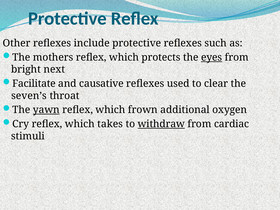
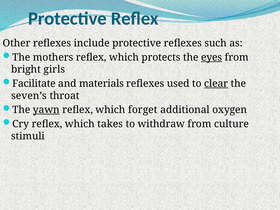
next: next -> girls (54, 69)
causative: causative -> materials (101, 84)
clear underline: none -> present (216, 84)
frown: frown -> forget (143, 110)
withdraw underline: present -> none (161, 124)
cardiac: cardiac -> culture (231, 124)
